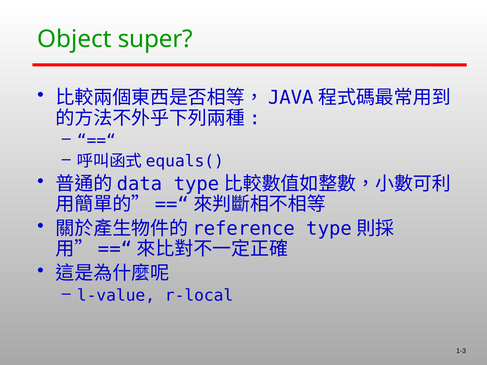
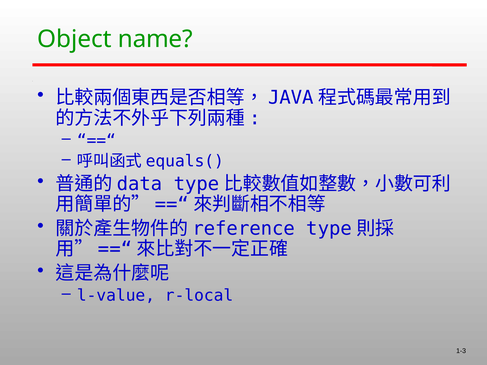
super: super -> name (155, 39)
